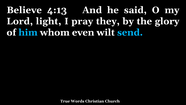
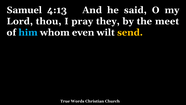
Believe: Believe -> Samuel (24, 10)
light: light -> thou (49, 21)
glory: glory -> meet (167, 21)
send colour: light blue -> yellow (130, 32)
